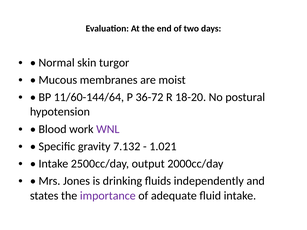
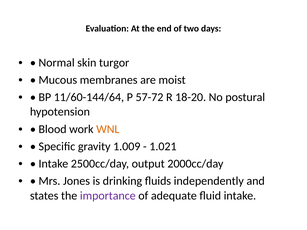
36-72: 36-72 -> 57-72 (149, 97)
WNL colour: purple -> orange (108, 129)
7.132: 7.132 -> 1.009 (127, 147)
